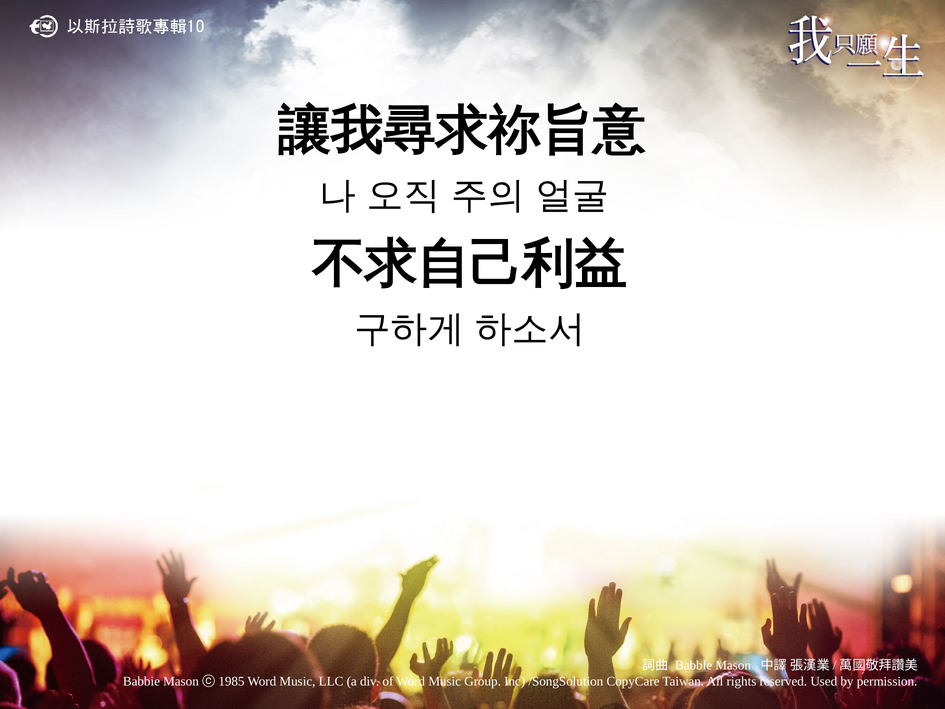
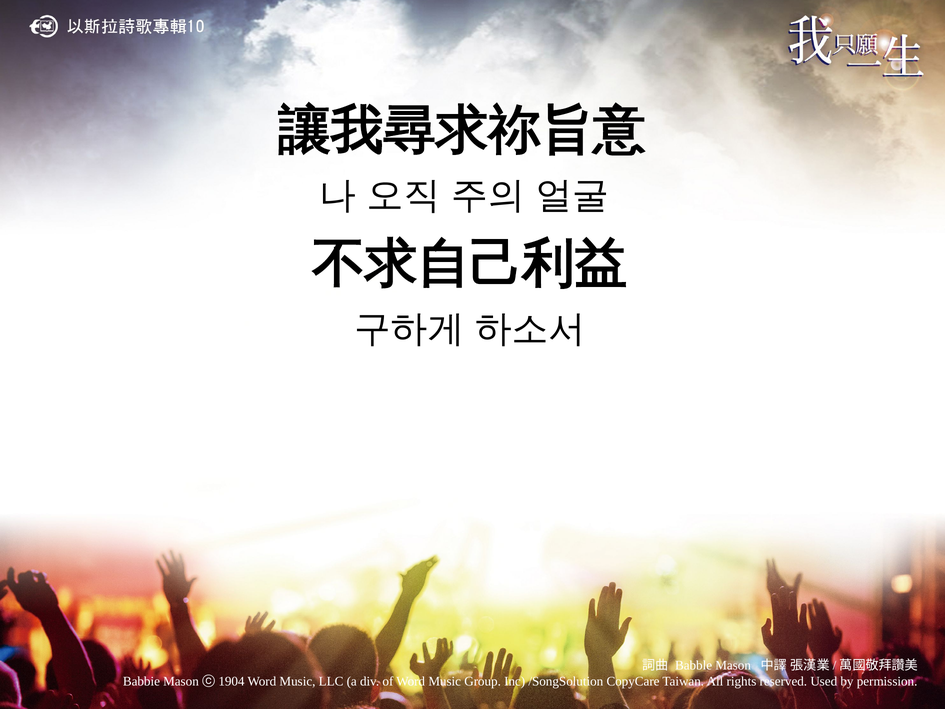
1985: 1985 -> 1904 (231, 681)
